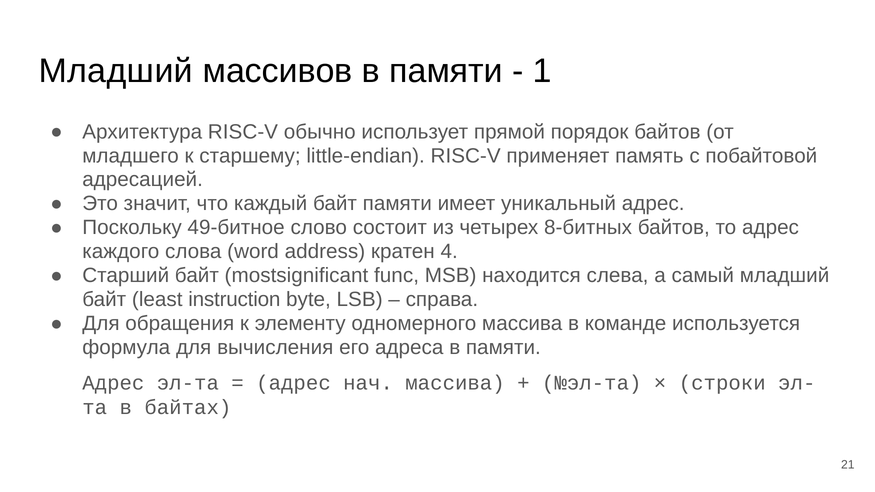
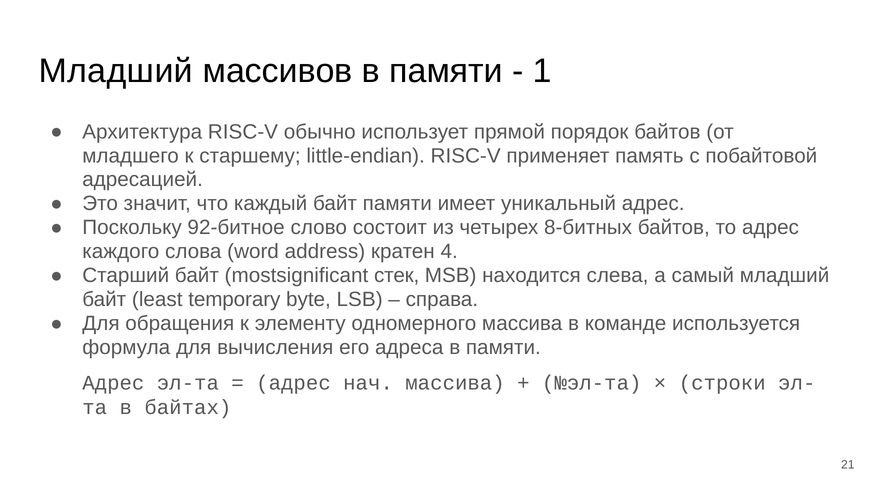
49-битное: 49-битное -> 92-битное (236, 228)
func: func -> стек (397, 276)
instruction: instruction -> temporary (234, 300)
